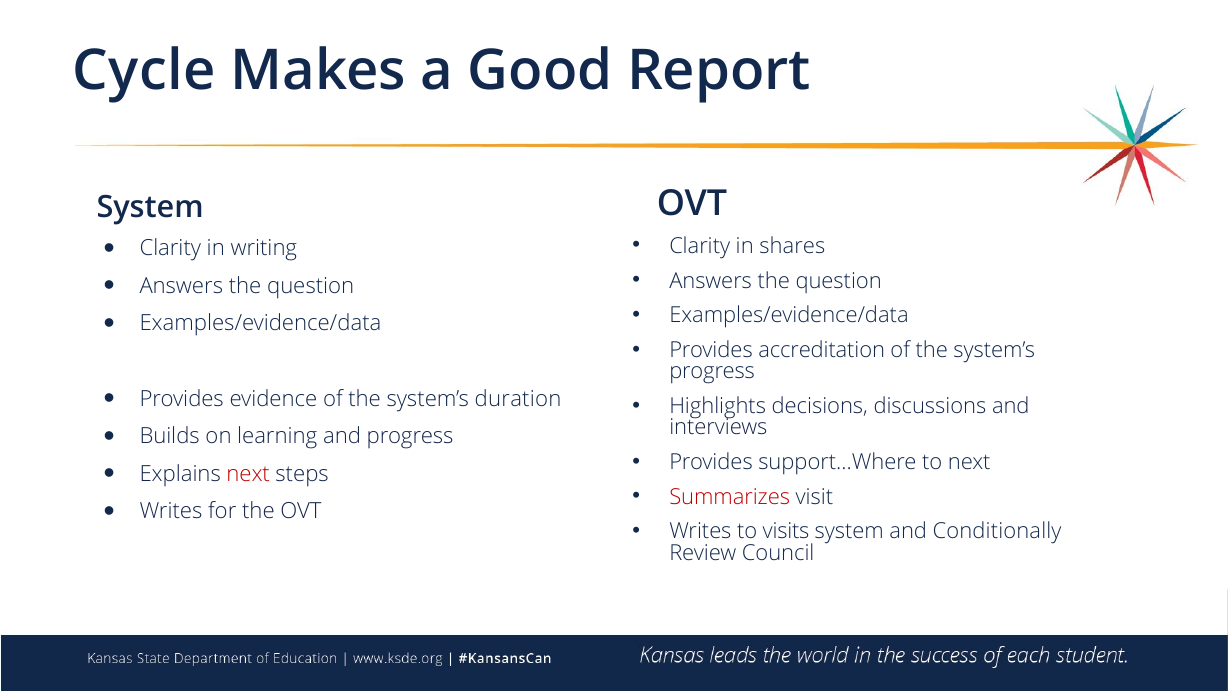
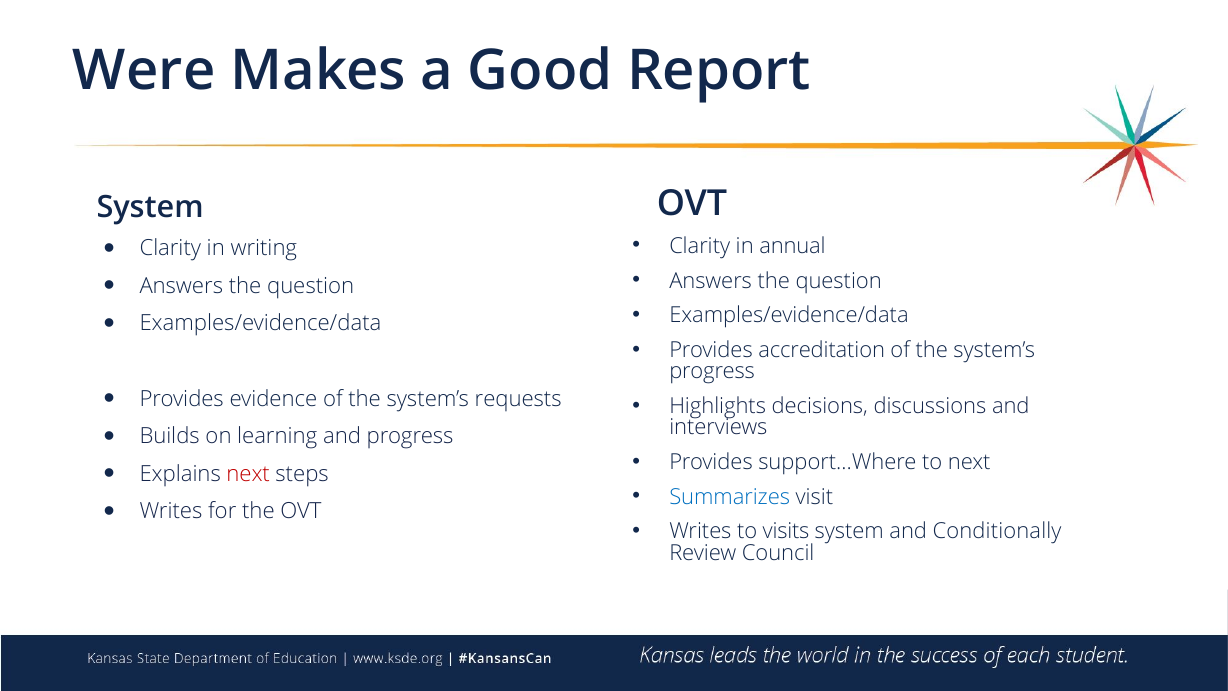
Cycle: Cycle -> Were (144, 71)
shares: shares -> annual (792, 246)
duration: duration -> requests (518, 399)
Summarizes colour: red -> blue (730, 497)
